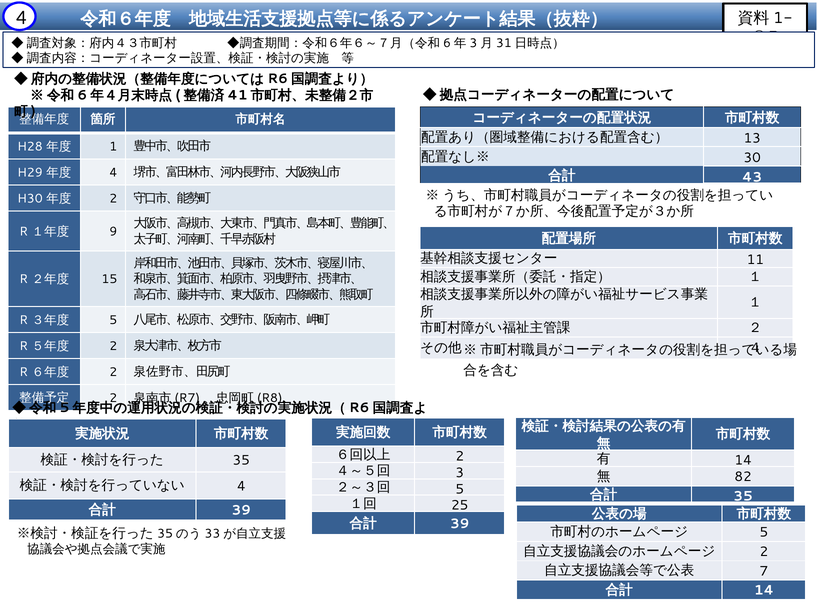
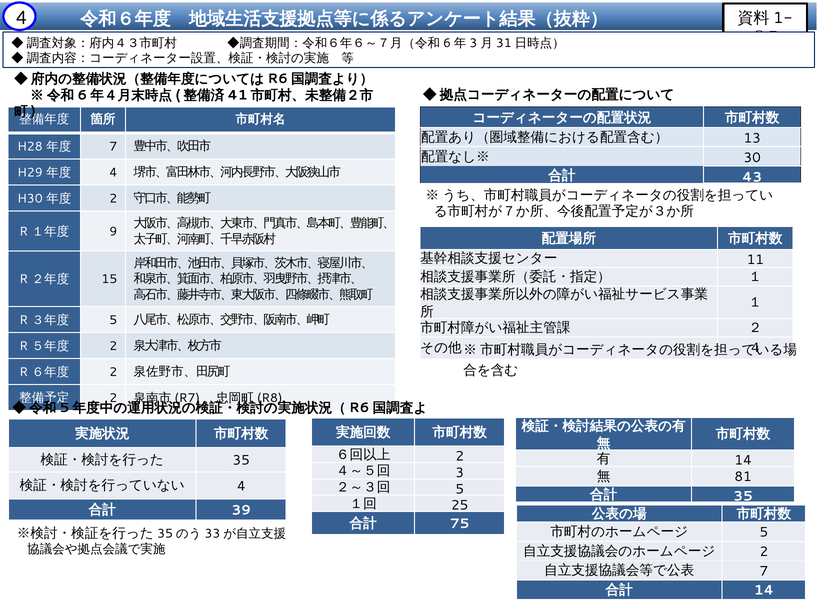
1: 1 -> 7 (113, 147)
82: 82 -> 81 (743, 477)
39: 39 -> 75 (460, 524)
